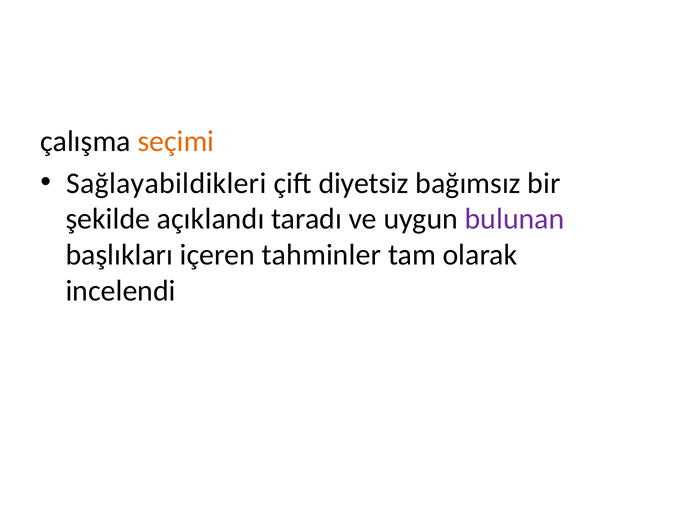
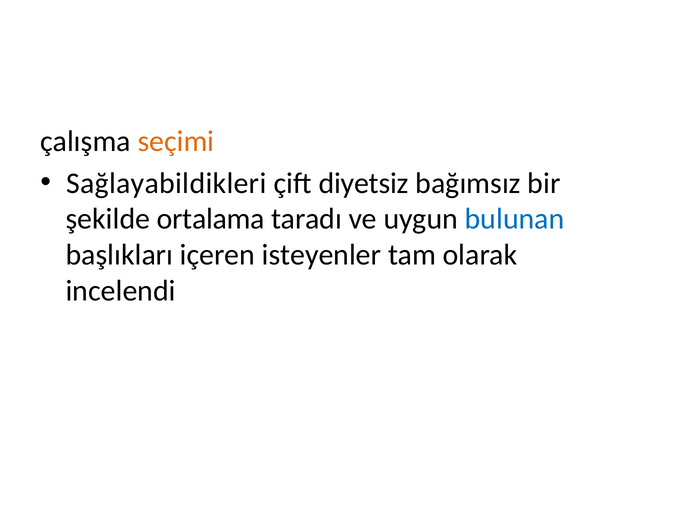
açıklandı: açıklandı -> ortalama (211, 219)
bulunan colour: purple -> blue (515, 219)
tahminler: tahminler -> isteyenler (321, 255)
